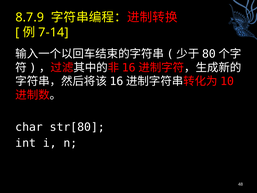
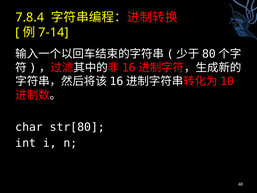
8.7.9: 8.7.9 -> 7.8.4 (30, 17)
